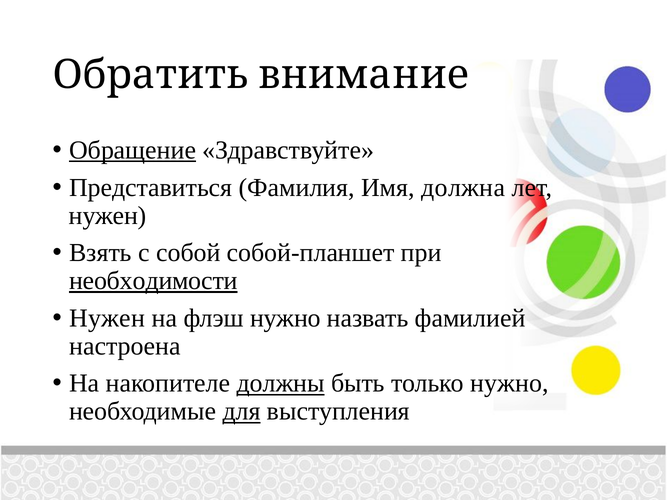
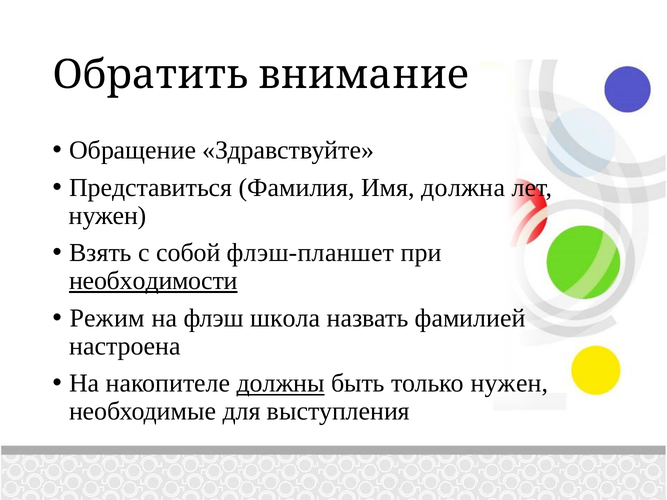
Обращение underline: present -> none (133, 150)
собой-планшет: собой-планшет -> флэш-планшет (311, 253)
Нужен: Нужен -> Режим (107, 318)
флэш нужно: нужно -> школа (285, 318)
только нужно: нужно -> нужен (509, 384)
для underline: present -> none (242, 412)
